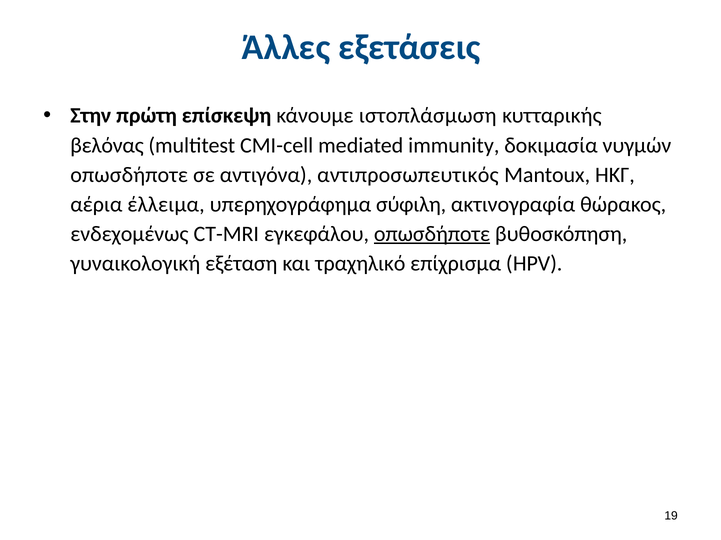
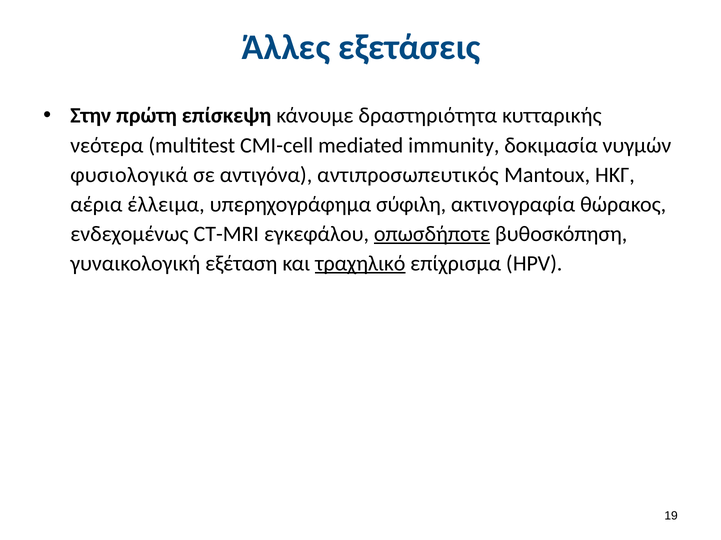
ιστοπλάσμωση: ιστοπλάσμωση -> δραστηριότητα (428, 116)
βελόνας: βελόνας -> νεότερα (107, 145)
οπωσδήποτε: οπωσδήποτε -> φυσιολογικά (129, 175)
τραχηλικό underline: none -> present (360, 264)
